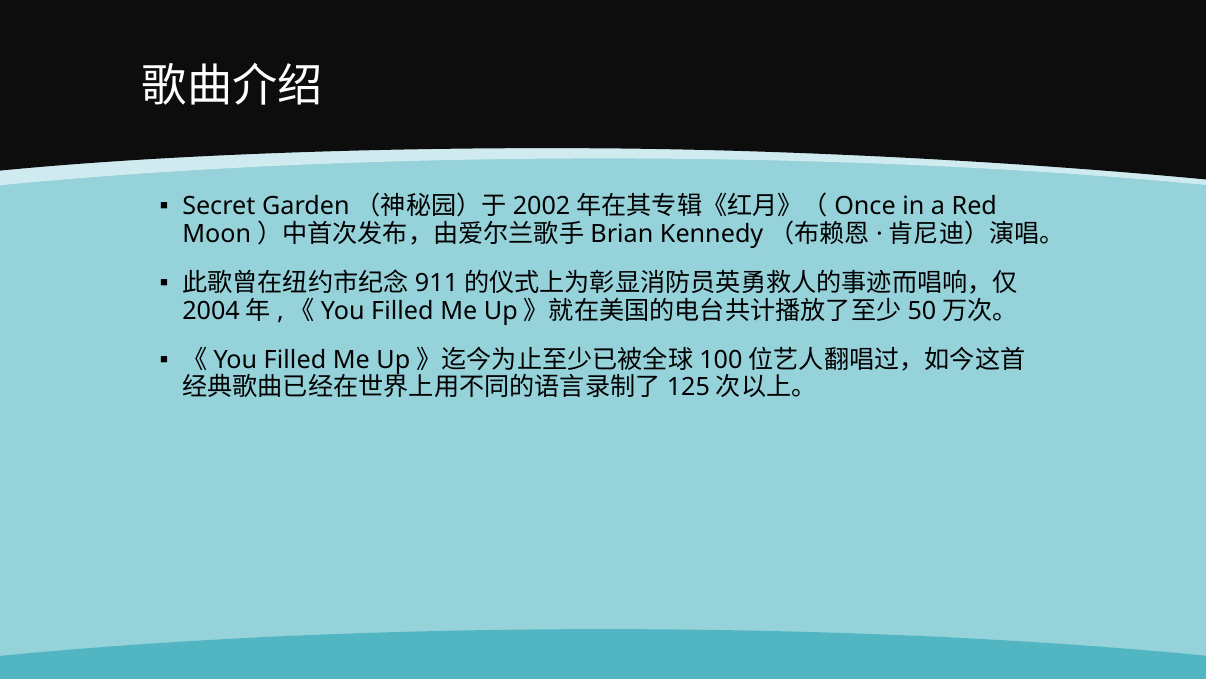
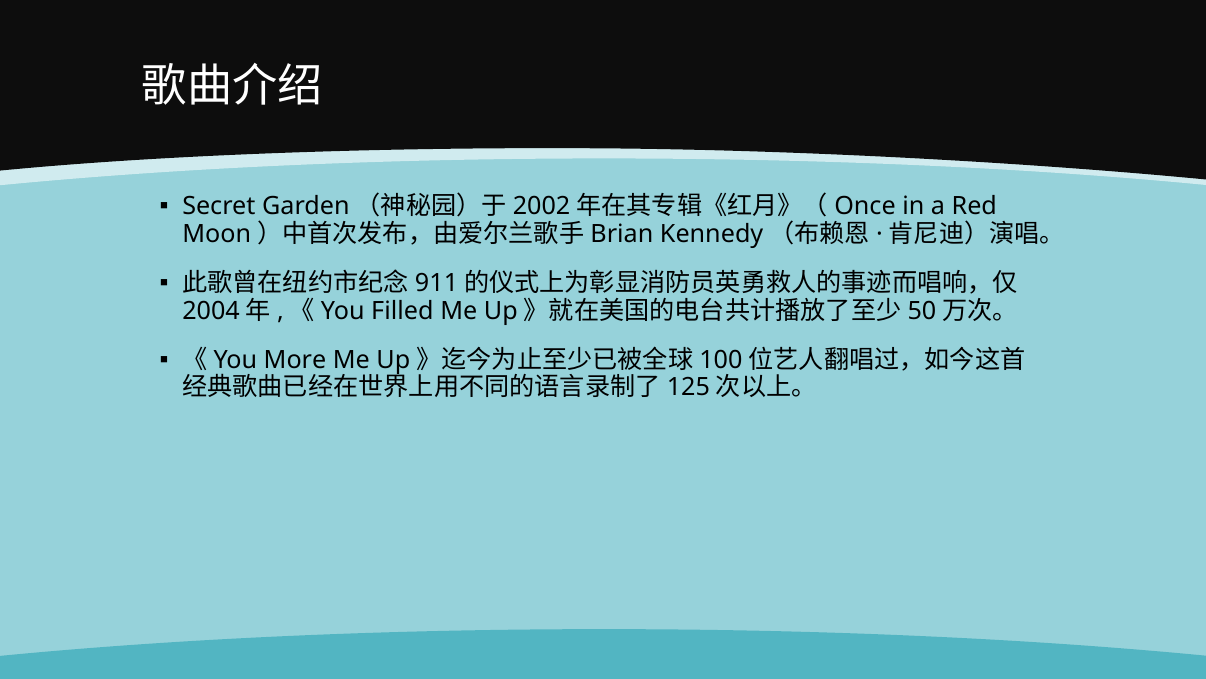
Filled: Filled -> More (295, 360)
